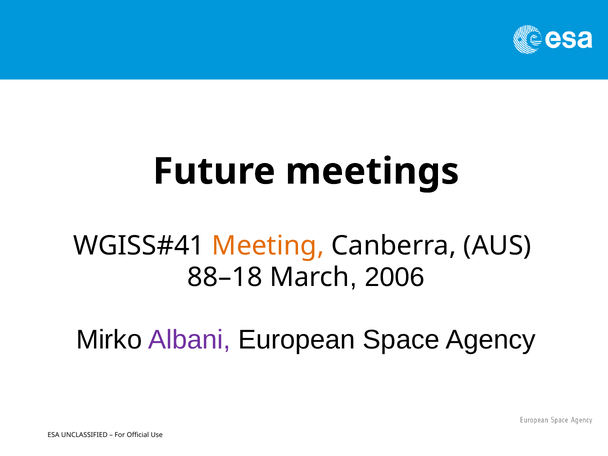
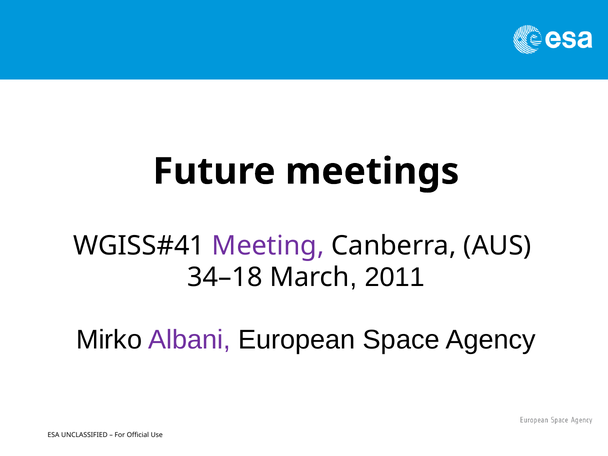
Meeting colour: orange -> purple (268, 246)
88–18: 88–18 -> 34–18 (225, 277)
2006: 2006 -> 2011 (395, 277)
